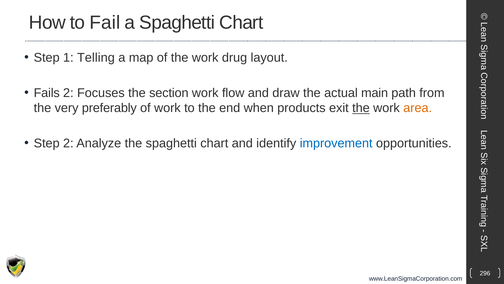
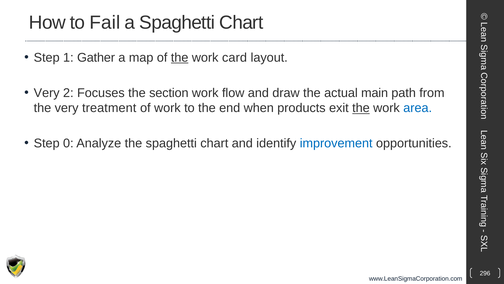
Telling: Telling -> Gather (96, 58)
the underline: none -> present (180, 58)
drug: drug -> card (234, 58)
Fails: Fails -> Very (47, 93)
preferably: preferably -> treatment (109, 108)
area colour: orange -> blue (418, 108)
Step 2: 2 -> 0 (68, 143)
